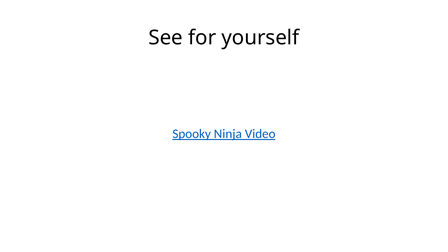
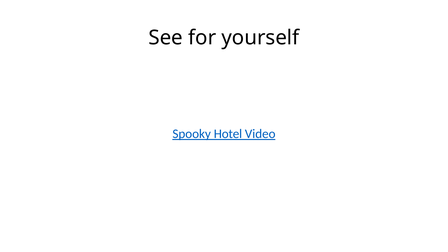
Ninja: Ninja -> Hotel (228, 134)
